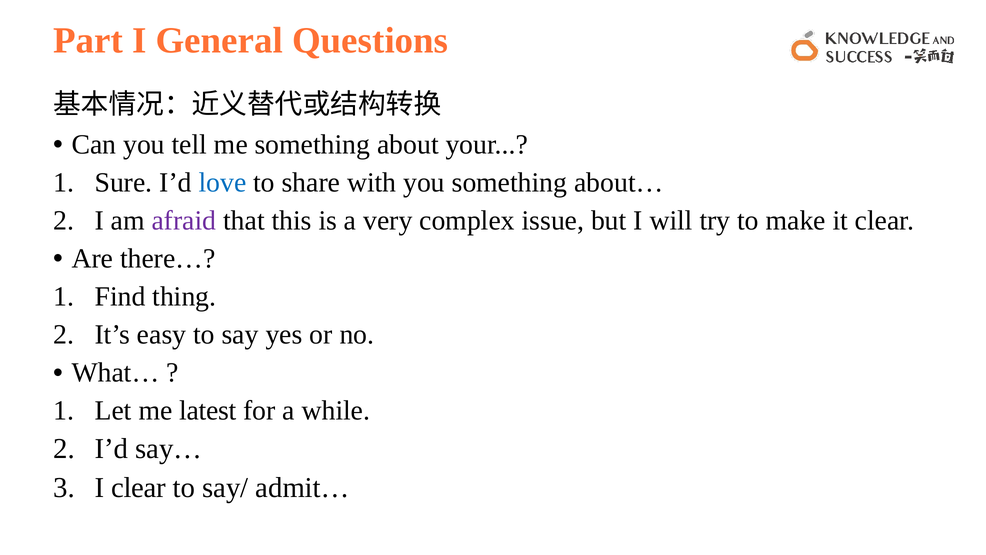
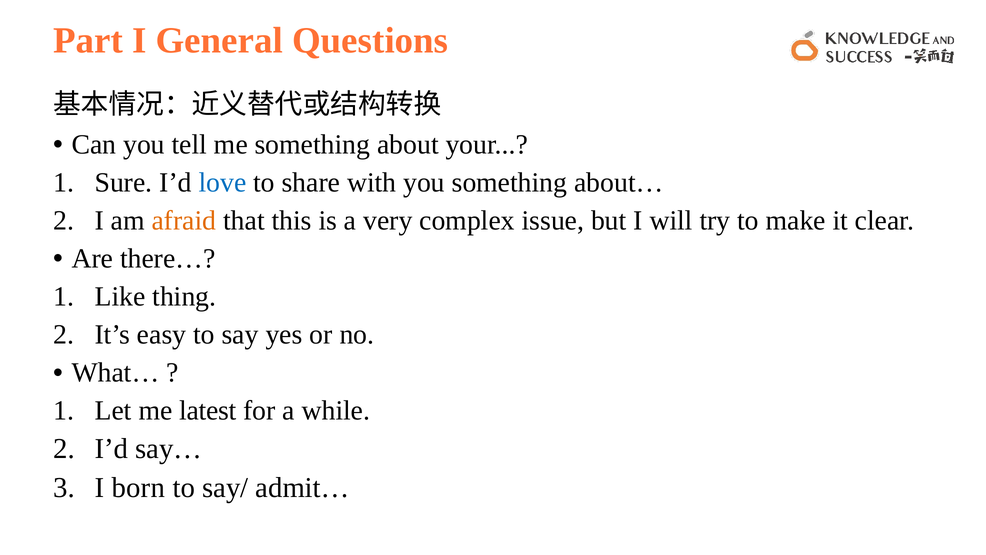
afraid colour: purple -> orange (184, 220)
Find: Find -> Like (120, 296)
I clear: clear -> born (138, 488)
